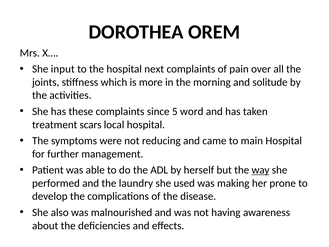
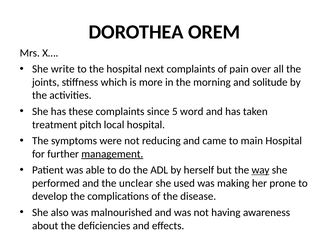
input: input -> write (63, 69)
scars: scars -> pitch (91, 125)
management underline: none -> present (112, 154)
laundry: laundry -> unclear (136, 183)
